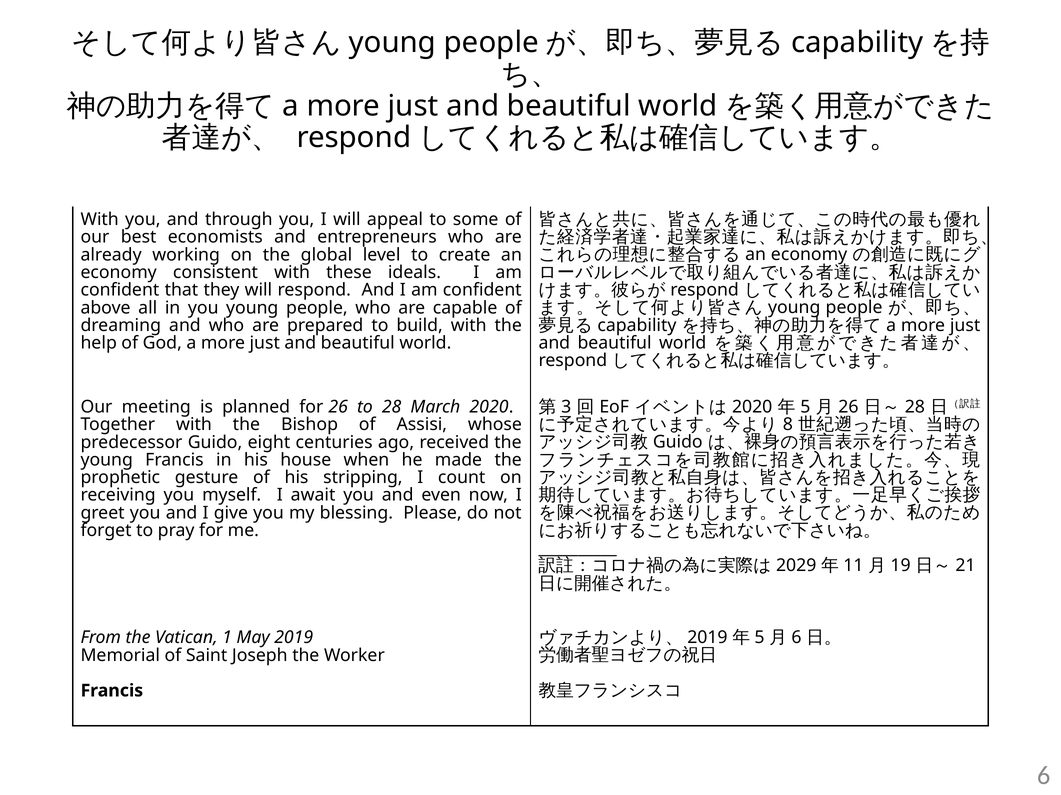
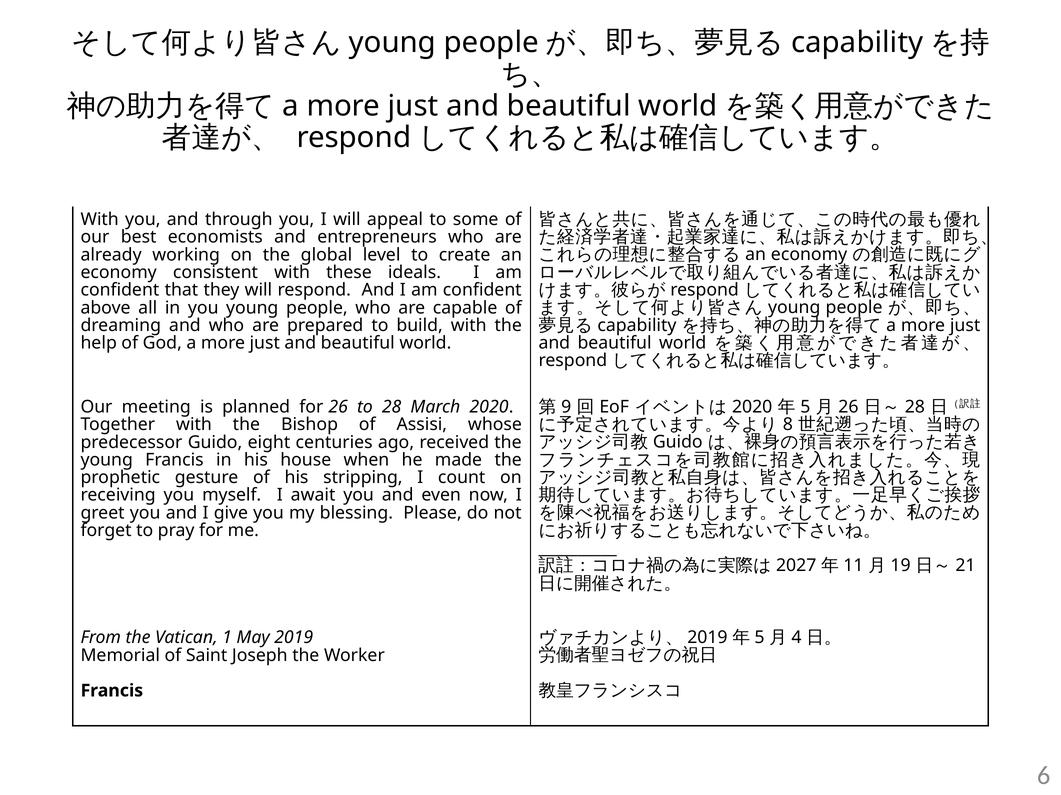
3: 3 -> 9 (566, 407)
2029: 2029 -> 2027 (796, 566)
6: 6 -> 4 (797, 638)
